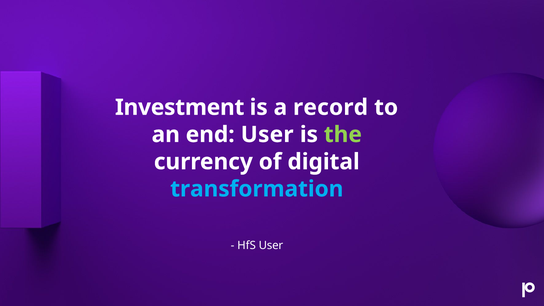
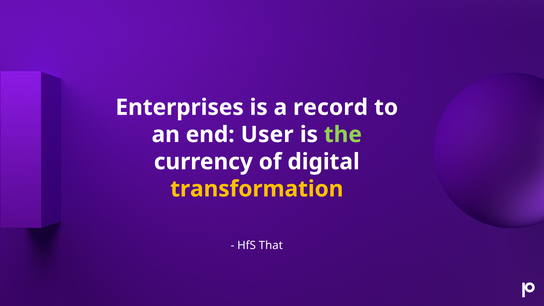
Investment: Investment -> Enterprises (180, 107)
transformation colour: light blue -> yellow (257, 189)
HfS User: User -> That (271, 245)
